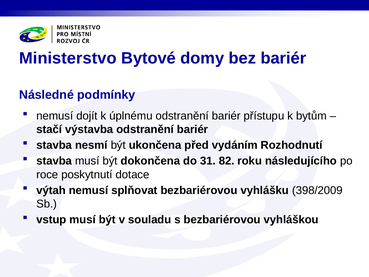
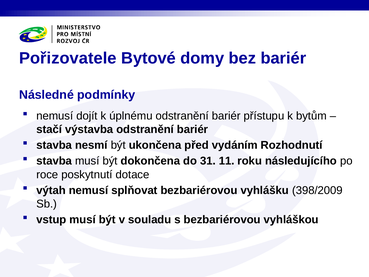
Ministerstvo: Ministerstvo -> Pořizovatele (68, 58)
82: 82 -> 11 (227, 161)
